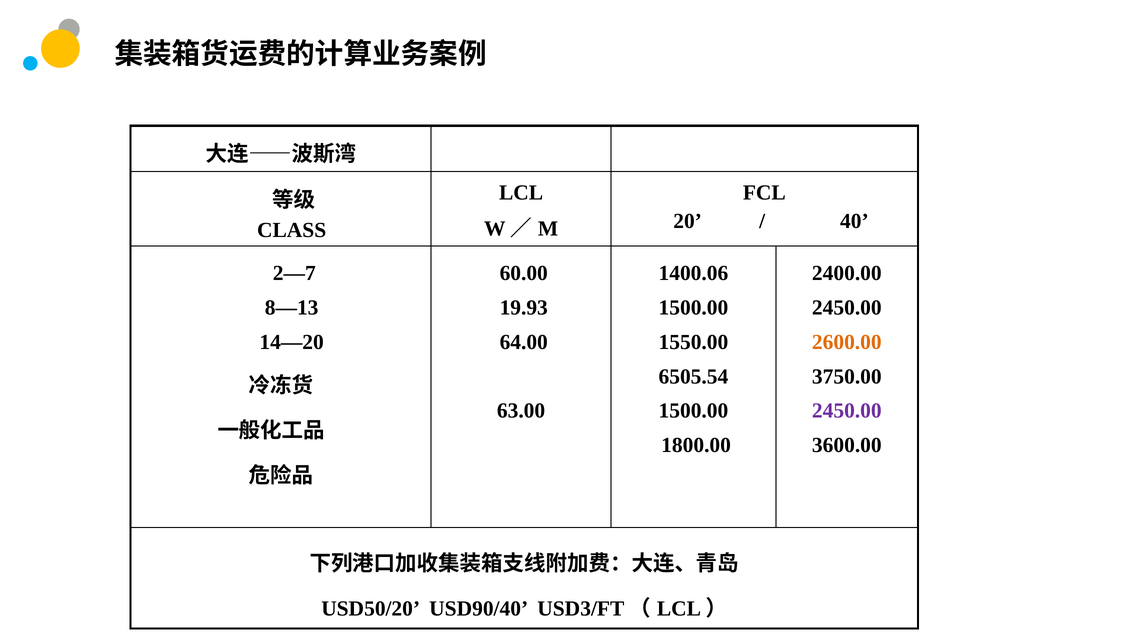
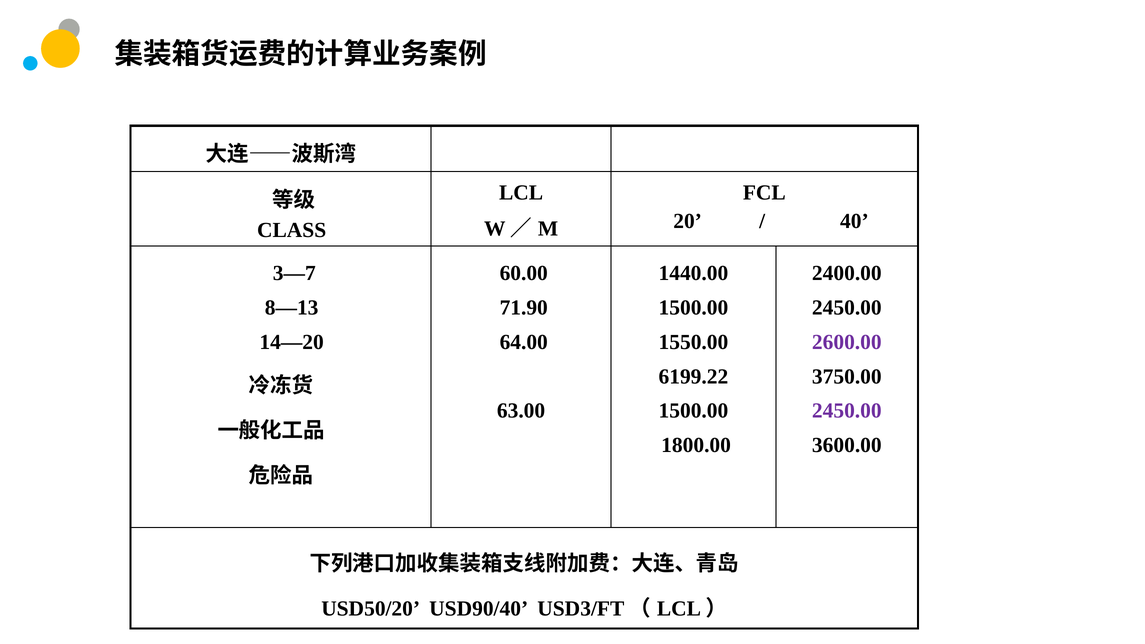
2—7: 2—7 -> 3—7 (294, 273)
1400.06: 1400.06 -> 1440.00 (693, 273)
19.93: 19.93 -> 71.90 (524, 308)
2600.00 colour: orange -> purple (847, 342)
6505.54: 6505.54 -> 6199.22 (693, 376)
